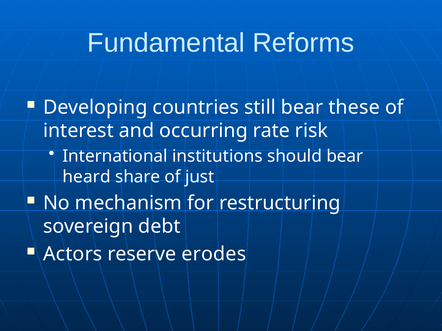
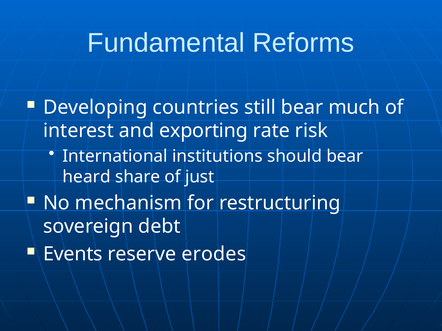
these: these -> much (354, 107)
occurring: occurring -> exporting (204, 131)
Actors: Actors -> Events (73, 254)
